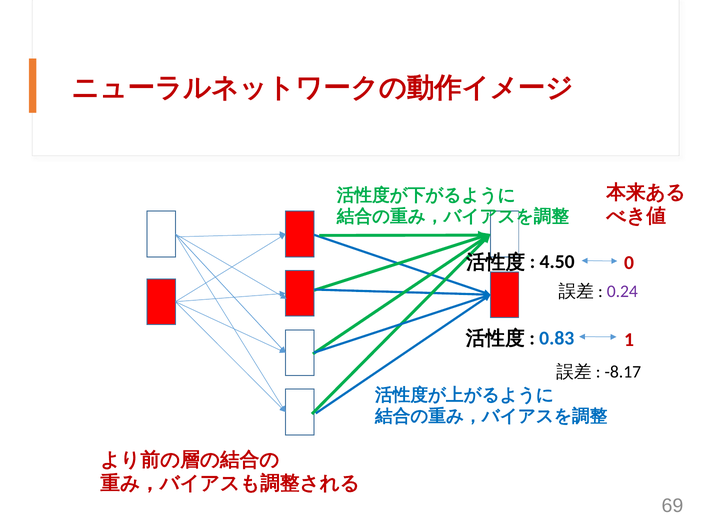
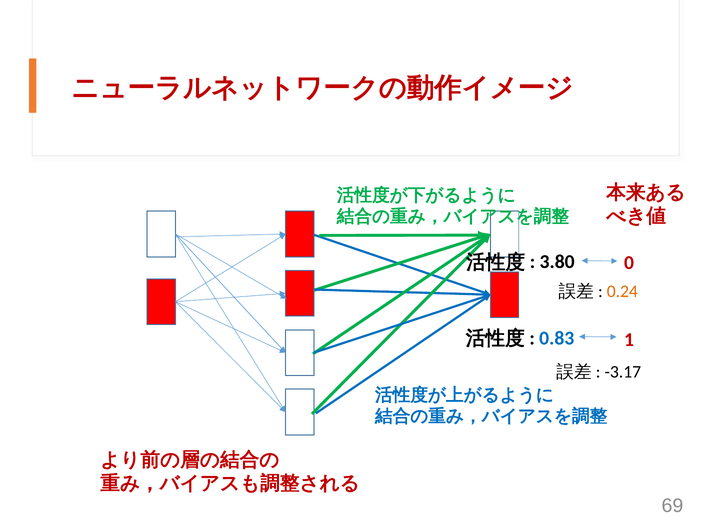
4.50: 4.50 -> 3.80 (557, 262)
0.24 colour: purple -> orange (622, 292)
-8.17: -8.17 -> -3.17 (623, 372)
